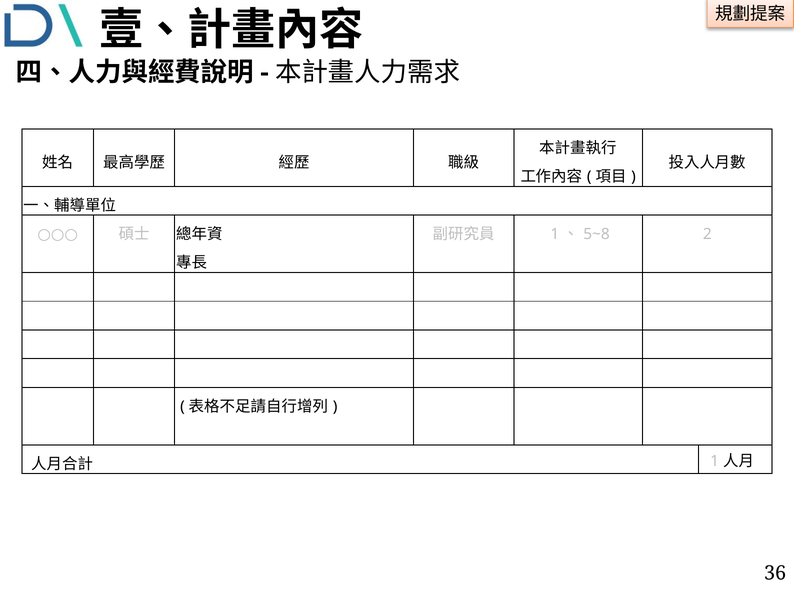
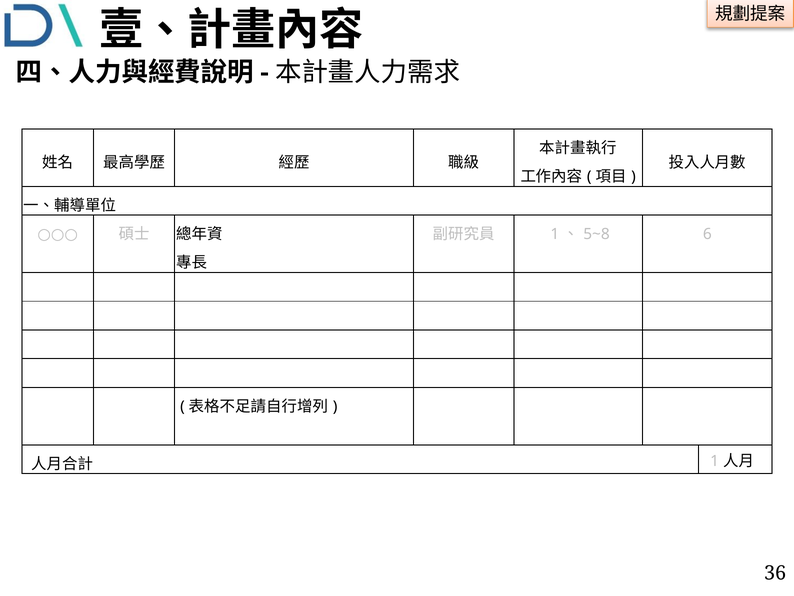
2: 2 -> 6 (707, 234)
